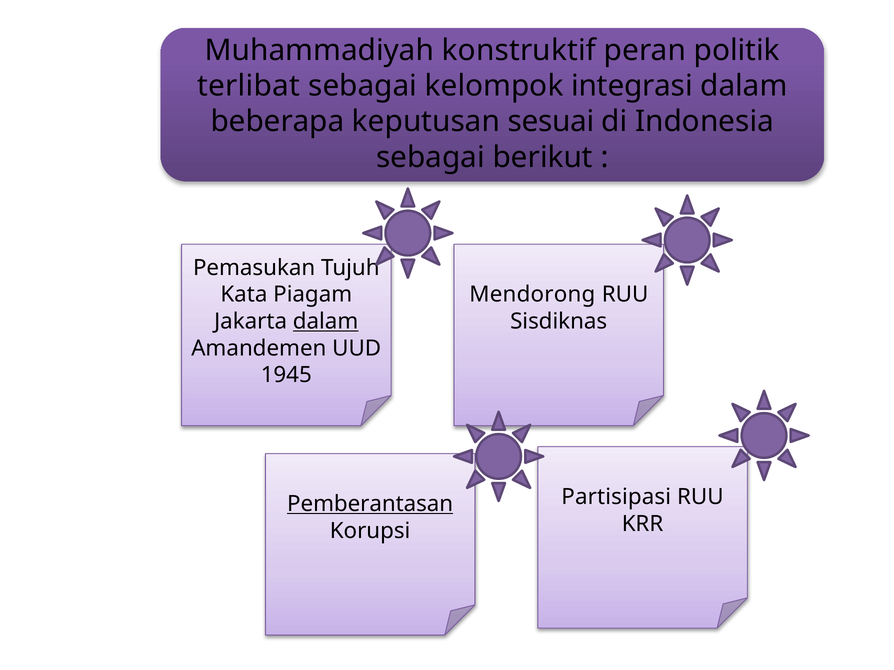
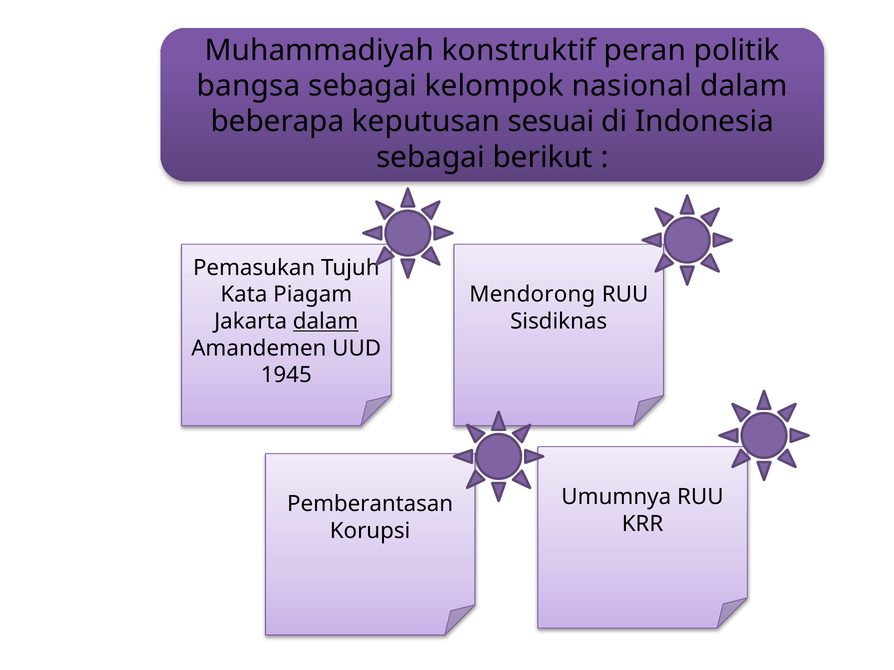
terlibat: terlibat -> bangsa (249, 86)
integrasi: integrasi -> nasional (632, 86)
Partisipasi: Partisipasi -> Umumnya (616, 497)
Pemberantasan underline: present -> none (370, 504)
